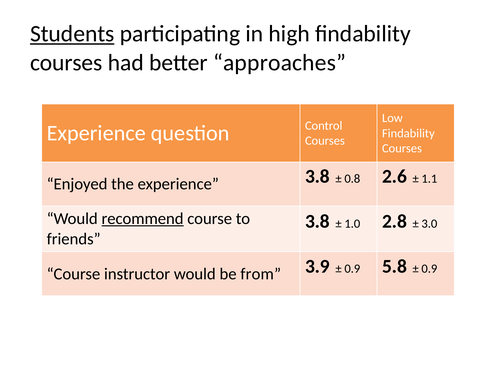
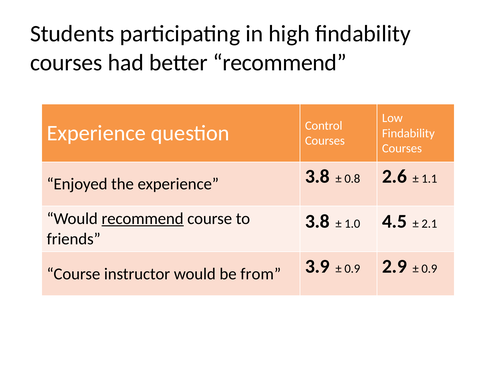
Students underline: present -> none (72, 34)
better approaches: approaches -> recommend (280, 63)
2.8: 2.8 -> 4.5 (394, 221)
3.0: 3.0 -> 2.1 (429, 224)
5.8: 5.8 -> 2.9 (394, 266)
